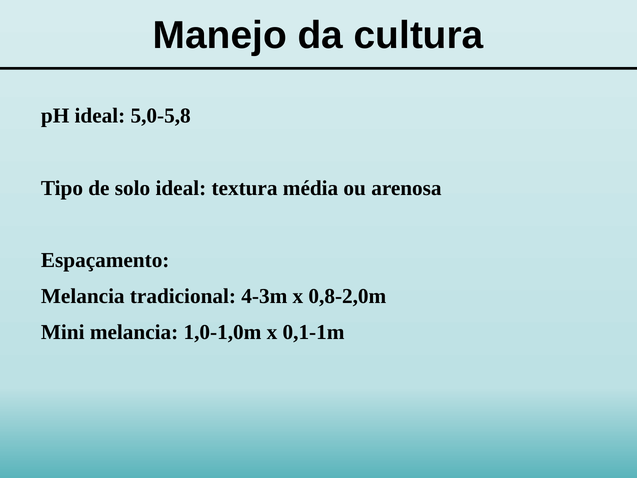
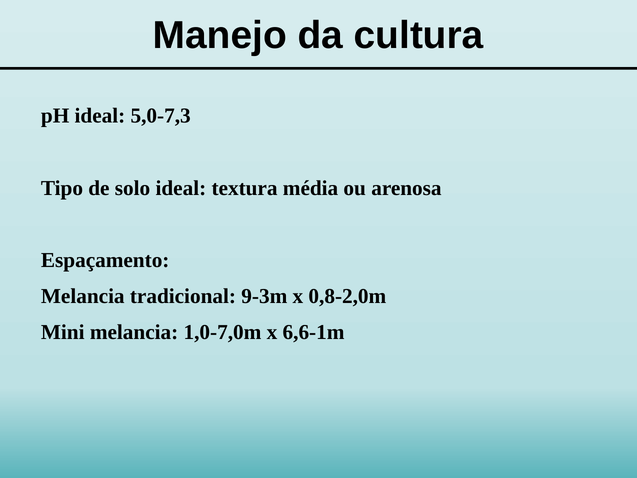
5,0-5,8: 5,0-5,8 -> 5,0-7,3 (161, 116)
4-3m: 4-3m -> 9-3m (264, 296)
1,0-1,0m: 1,0-1,0m -> 1,0-7,0m (222, 332)
0,1-1m: 0,1-1m -> 6,6-1m (314, 332)
